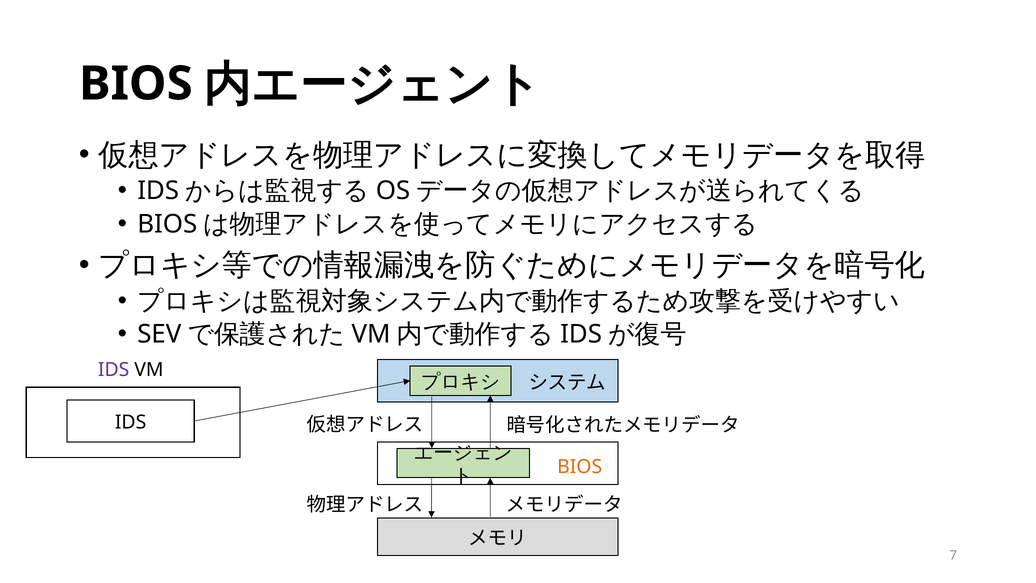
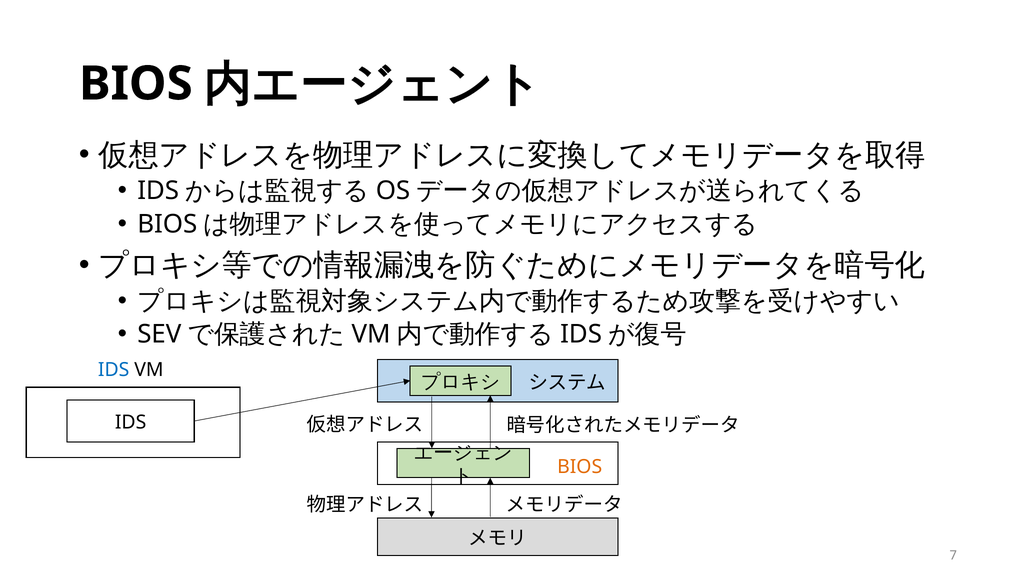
IDS colour: purple -> blue (114, 370)
